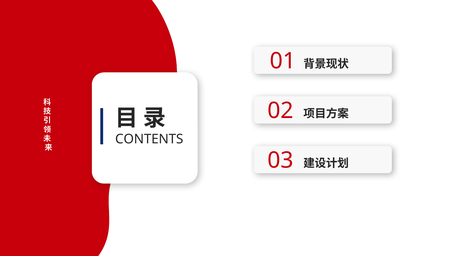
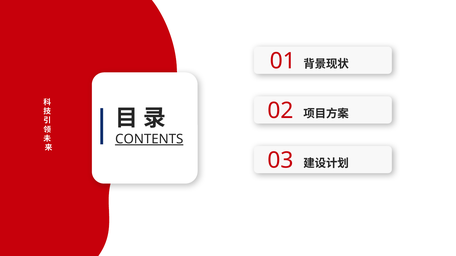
CONTENTS underline: none -> present (149, 139)
